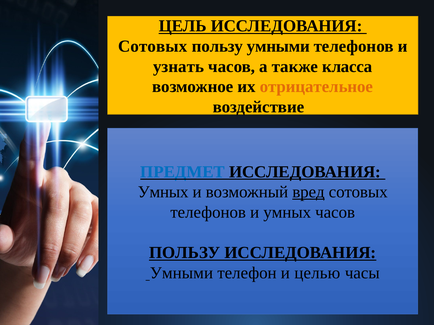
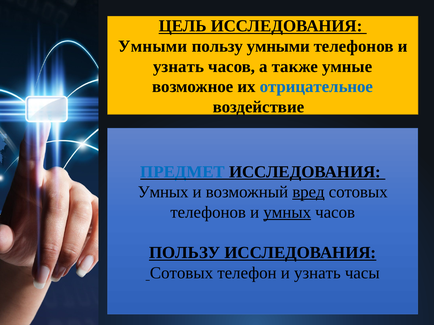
Сотовых: Сотовых -> Умными (153, 46)
класса: класса -> умные (347, 67)
отрицательное colour: orange -> blue (316, 87)
умных underline: none -> present (287, 213)
Умными: Умными -> Сотовых (182, 273)
телефон и целью: целью -> узнать (317, 273)
